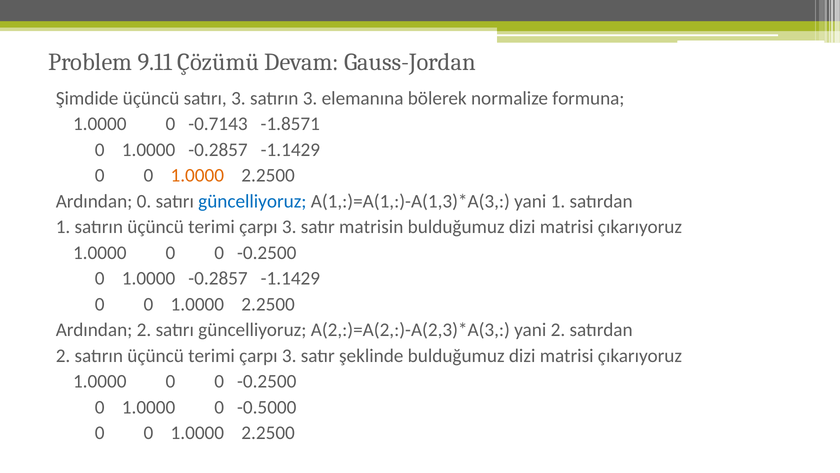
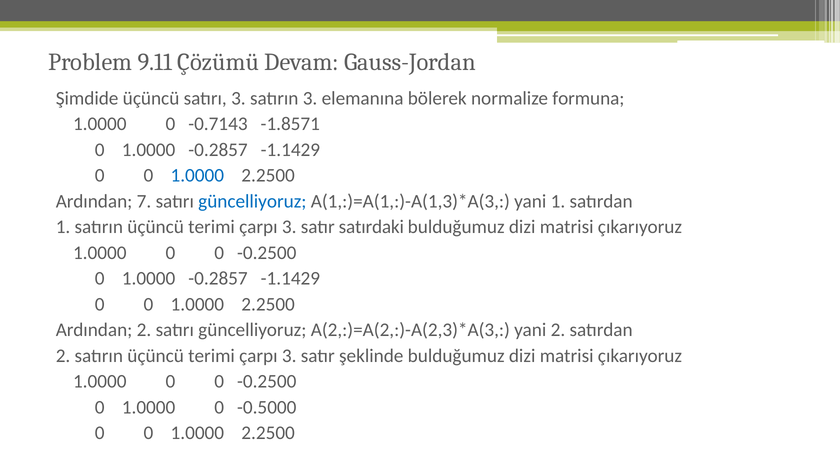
1.0000 colour: orange -> blue (197, 175)
Ardından 0: 0 -> 7 (144, 201)
matrisin: matrisin -> satırdaki (371, 227)
